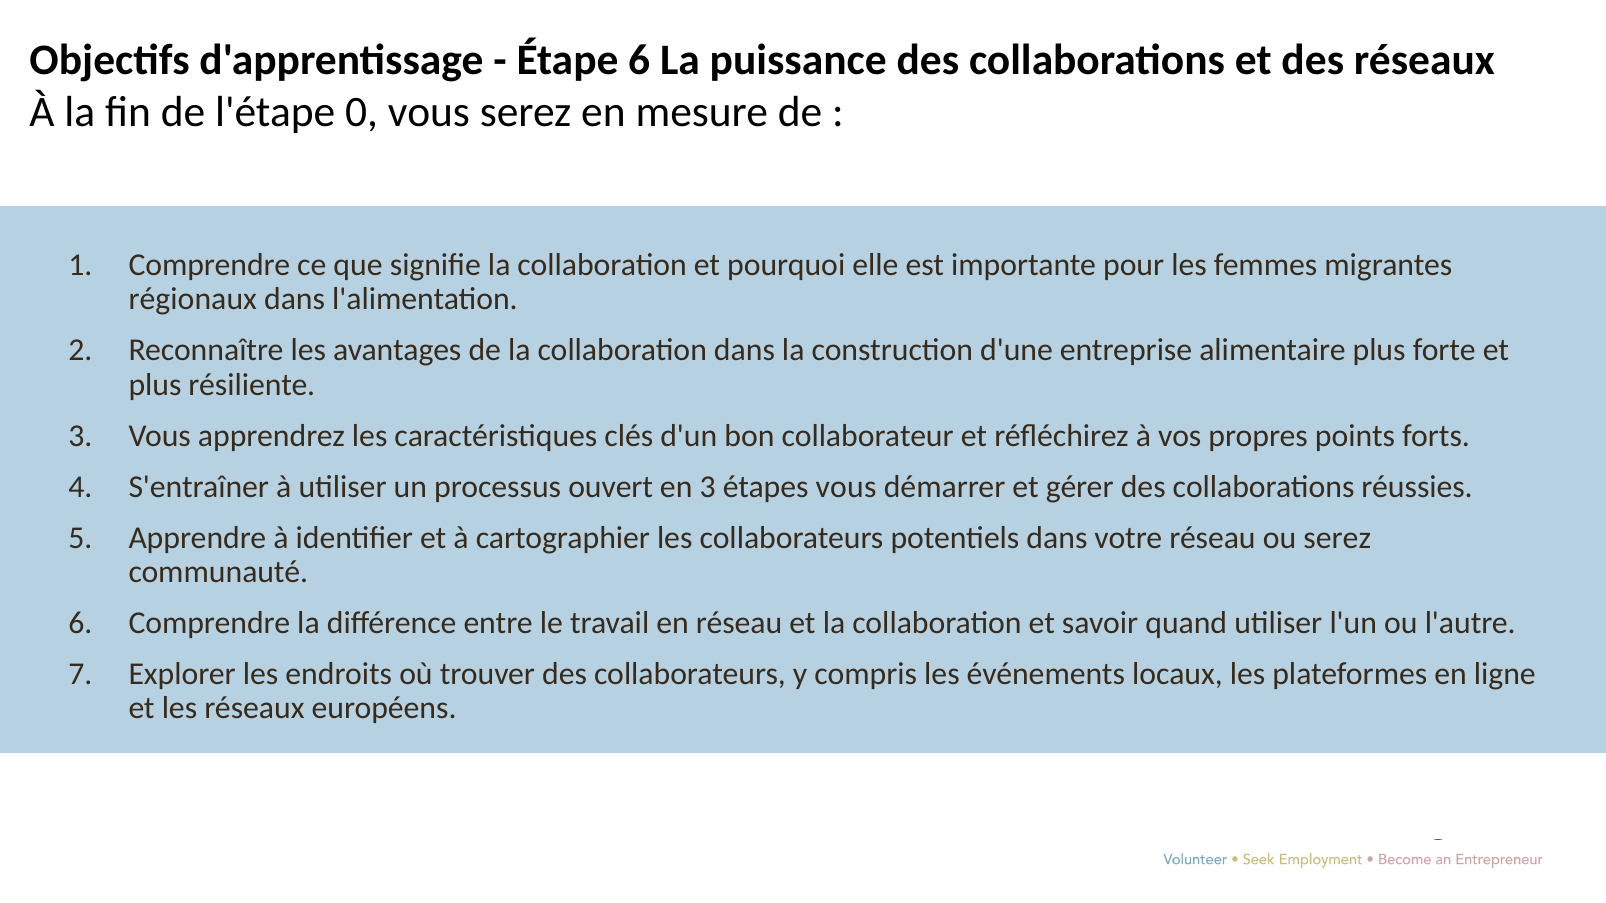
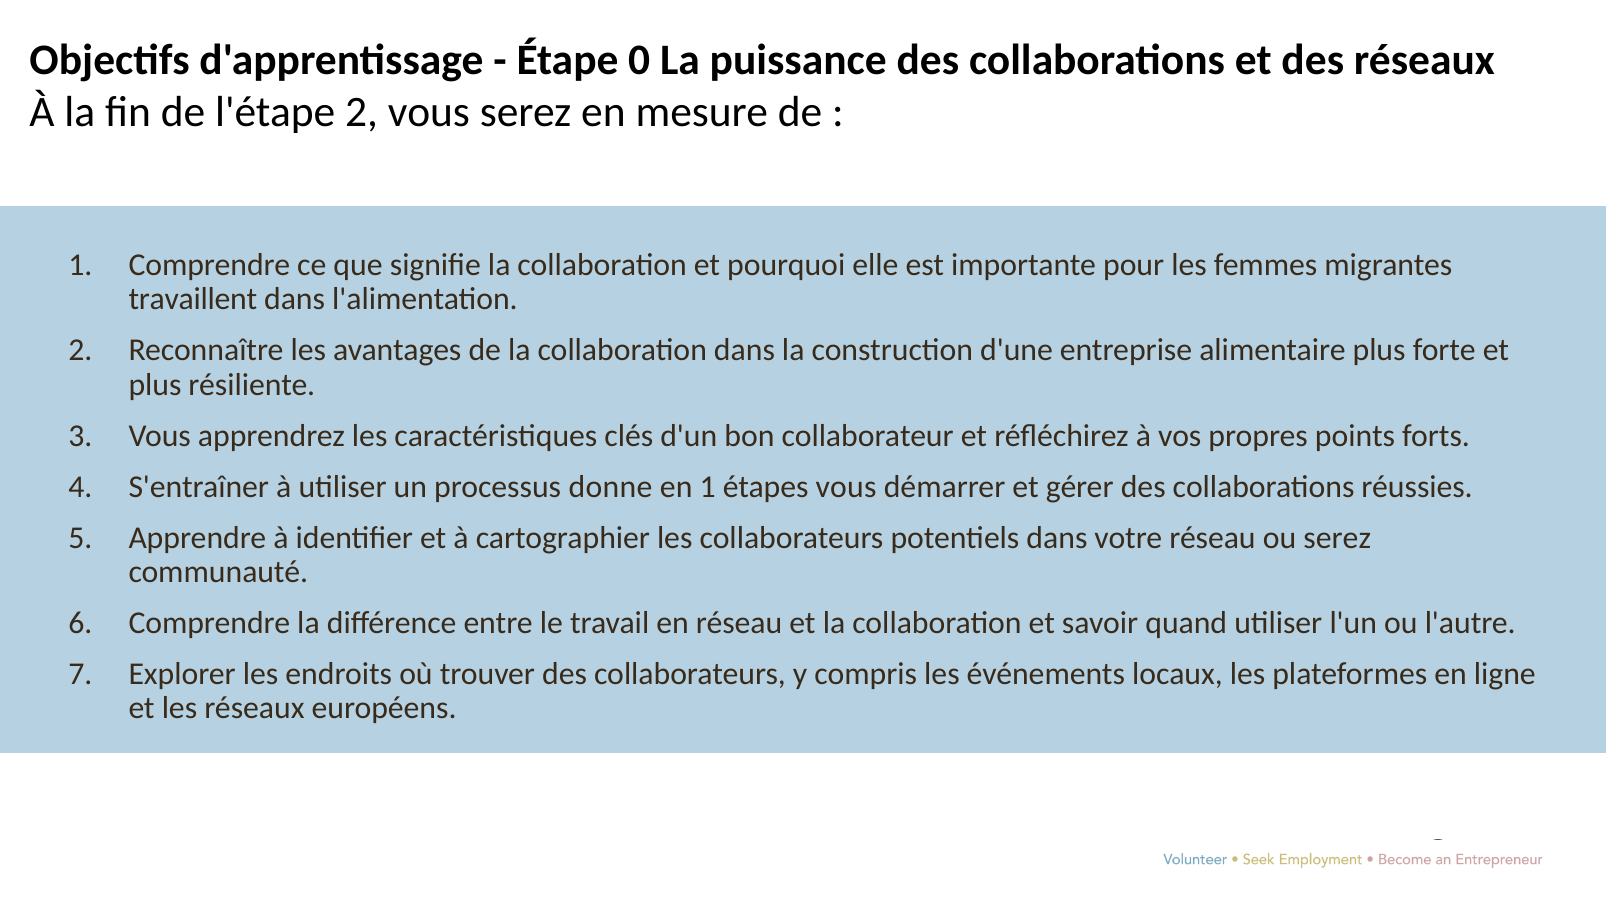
Étape 6: 6 -> 0 (639, 60)
l'étape 0: 0 -> 2 (362, 113)
régionaux: régionaux -> travaillent (193, 299)
ouvert: ouvert -> donne (610, 487)
en 3: 3 -> 1 (708, 487)
